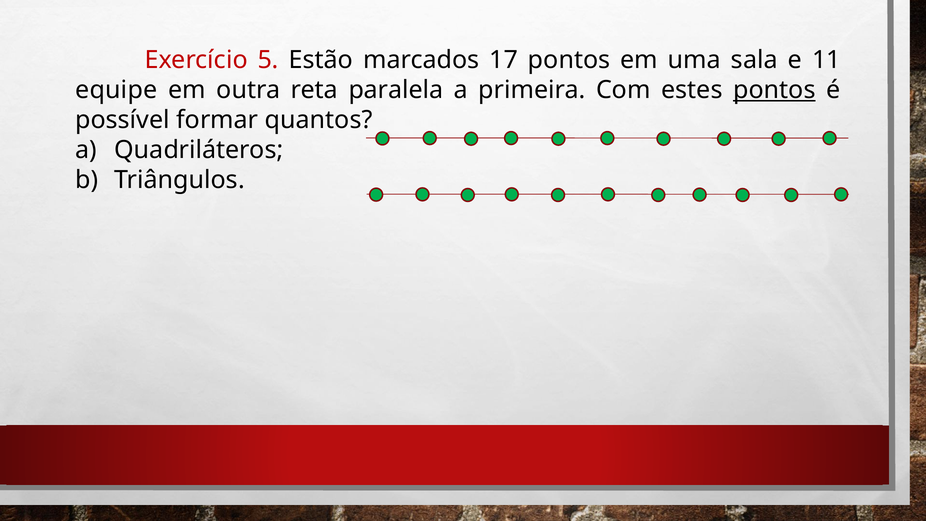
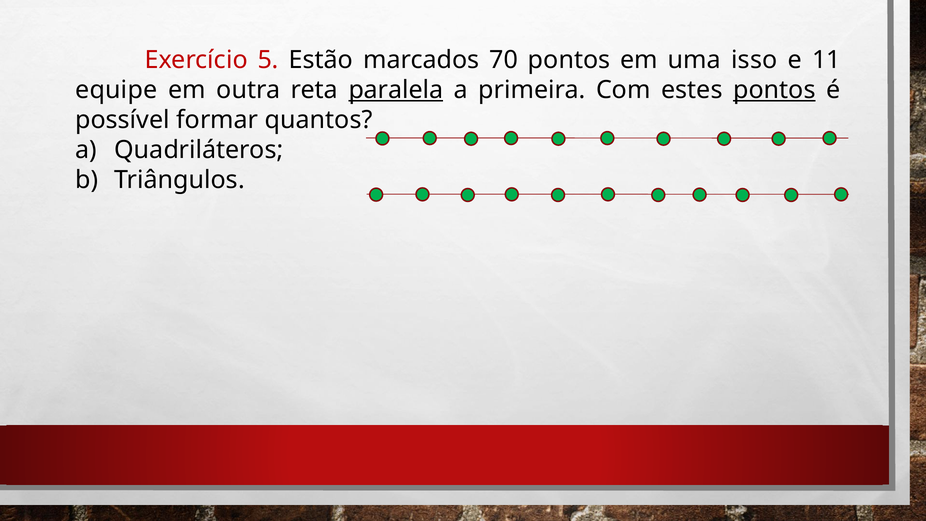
17: 17 -> 70 (504, 60)
sala: sala -> isso (754, 60)
paralela underline: none -> present (396, 90)
